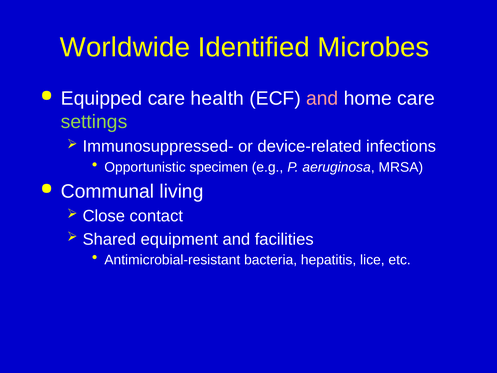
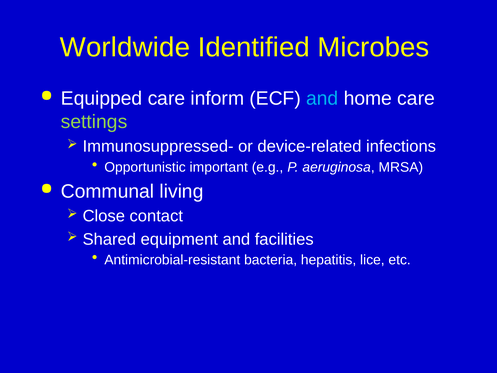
health: health -> inform (217, 98)
and colour: pink -> light blue (322, 98)
specimen: specimen -> important (219, 167)
